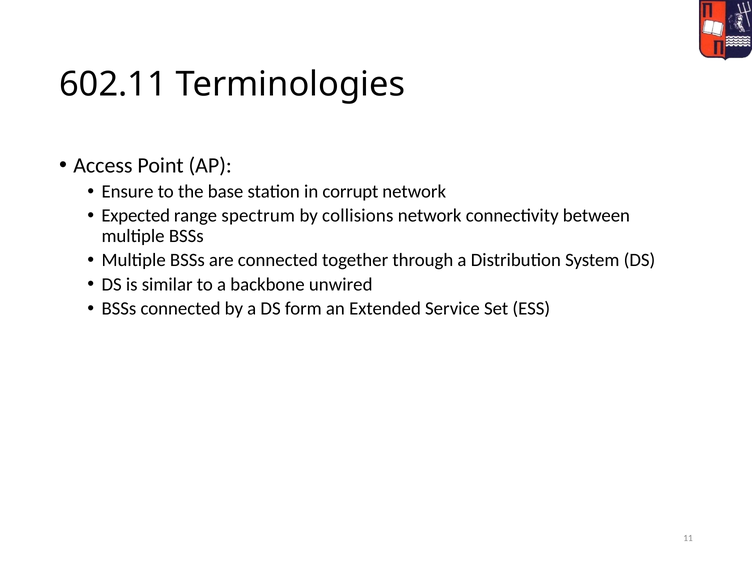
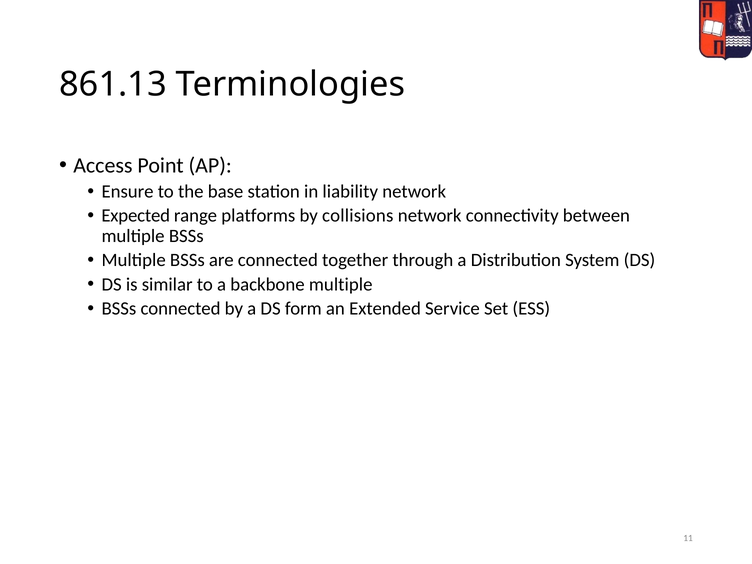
602.11: 602.11 -> 861.13 (113, 84)
corrupt: corrupt -> liability (350, 192)
spectrum: spectrum -> platforms (258, 216)
backbone unwired: unwired -> multiple (341, 285)
